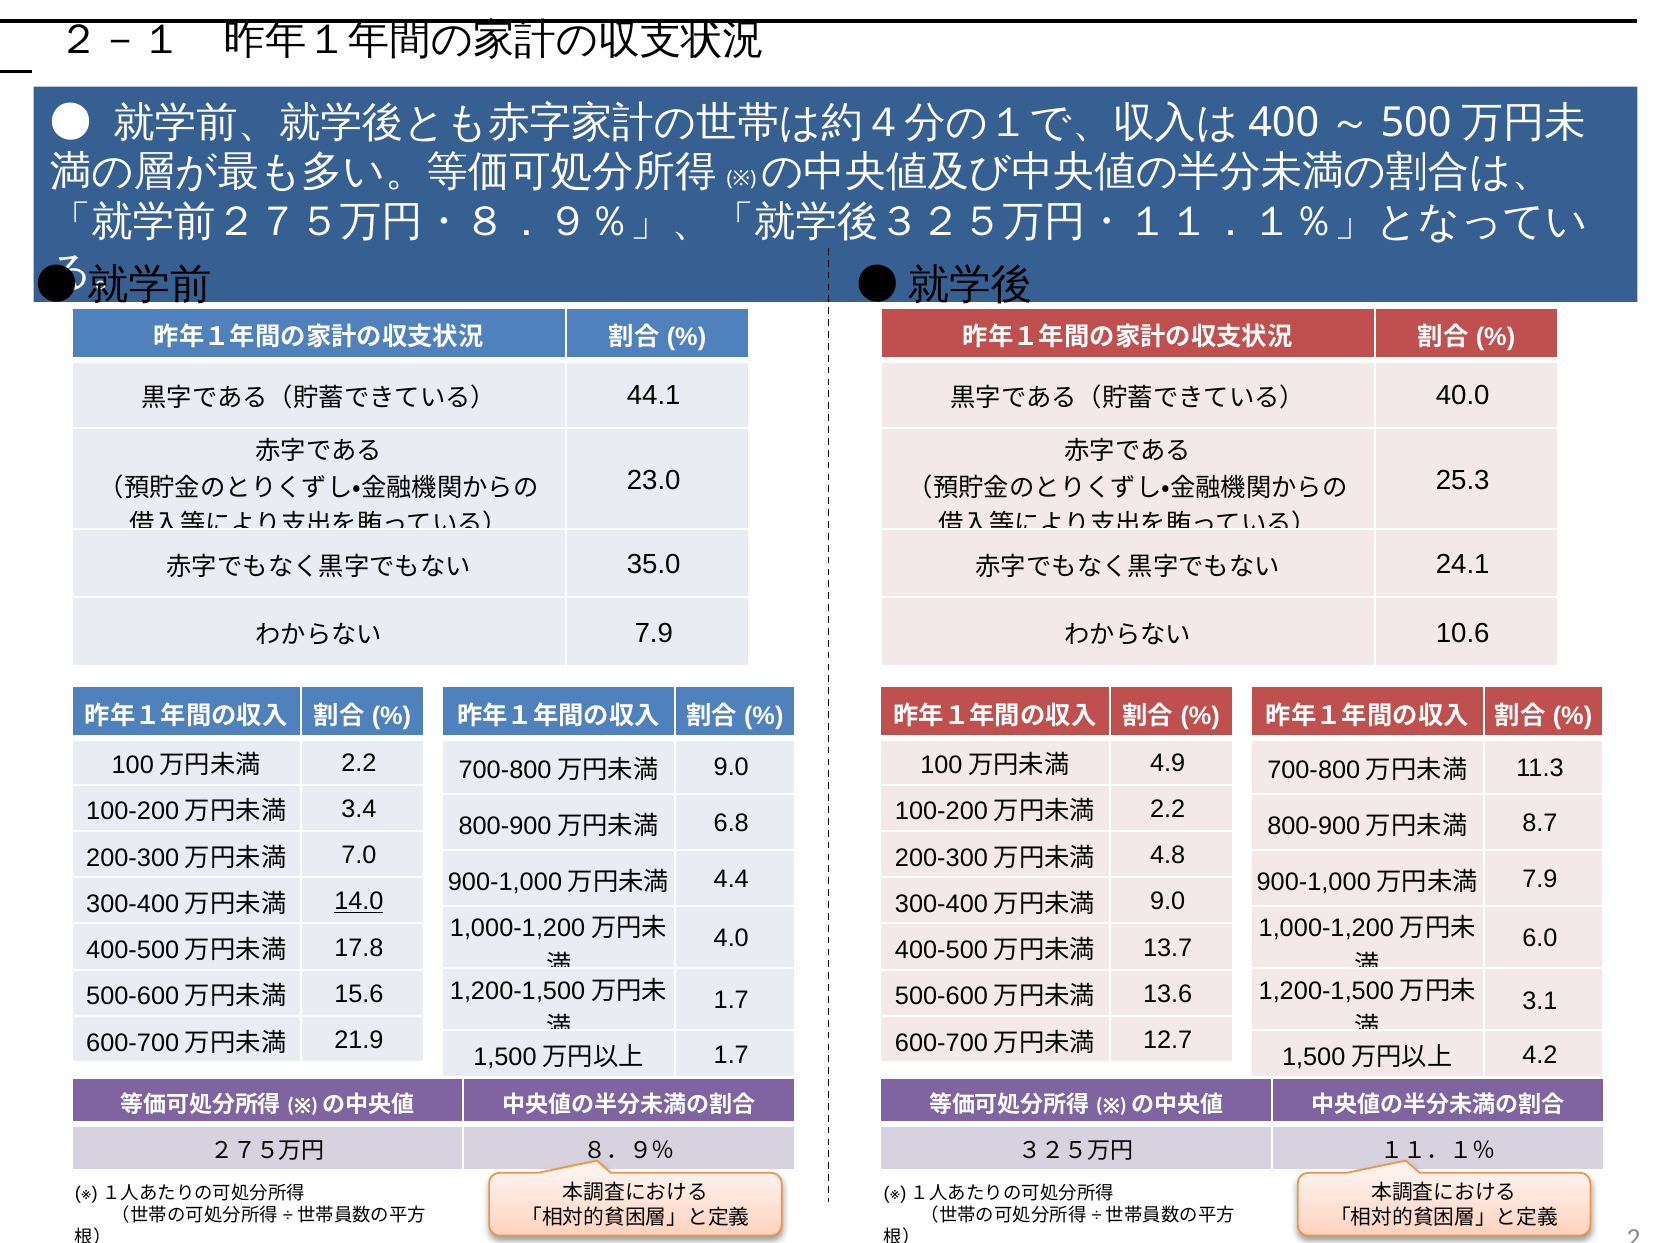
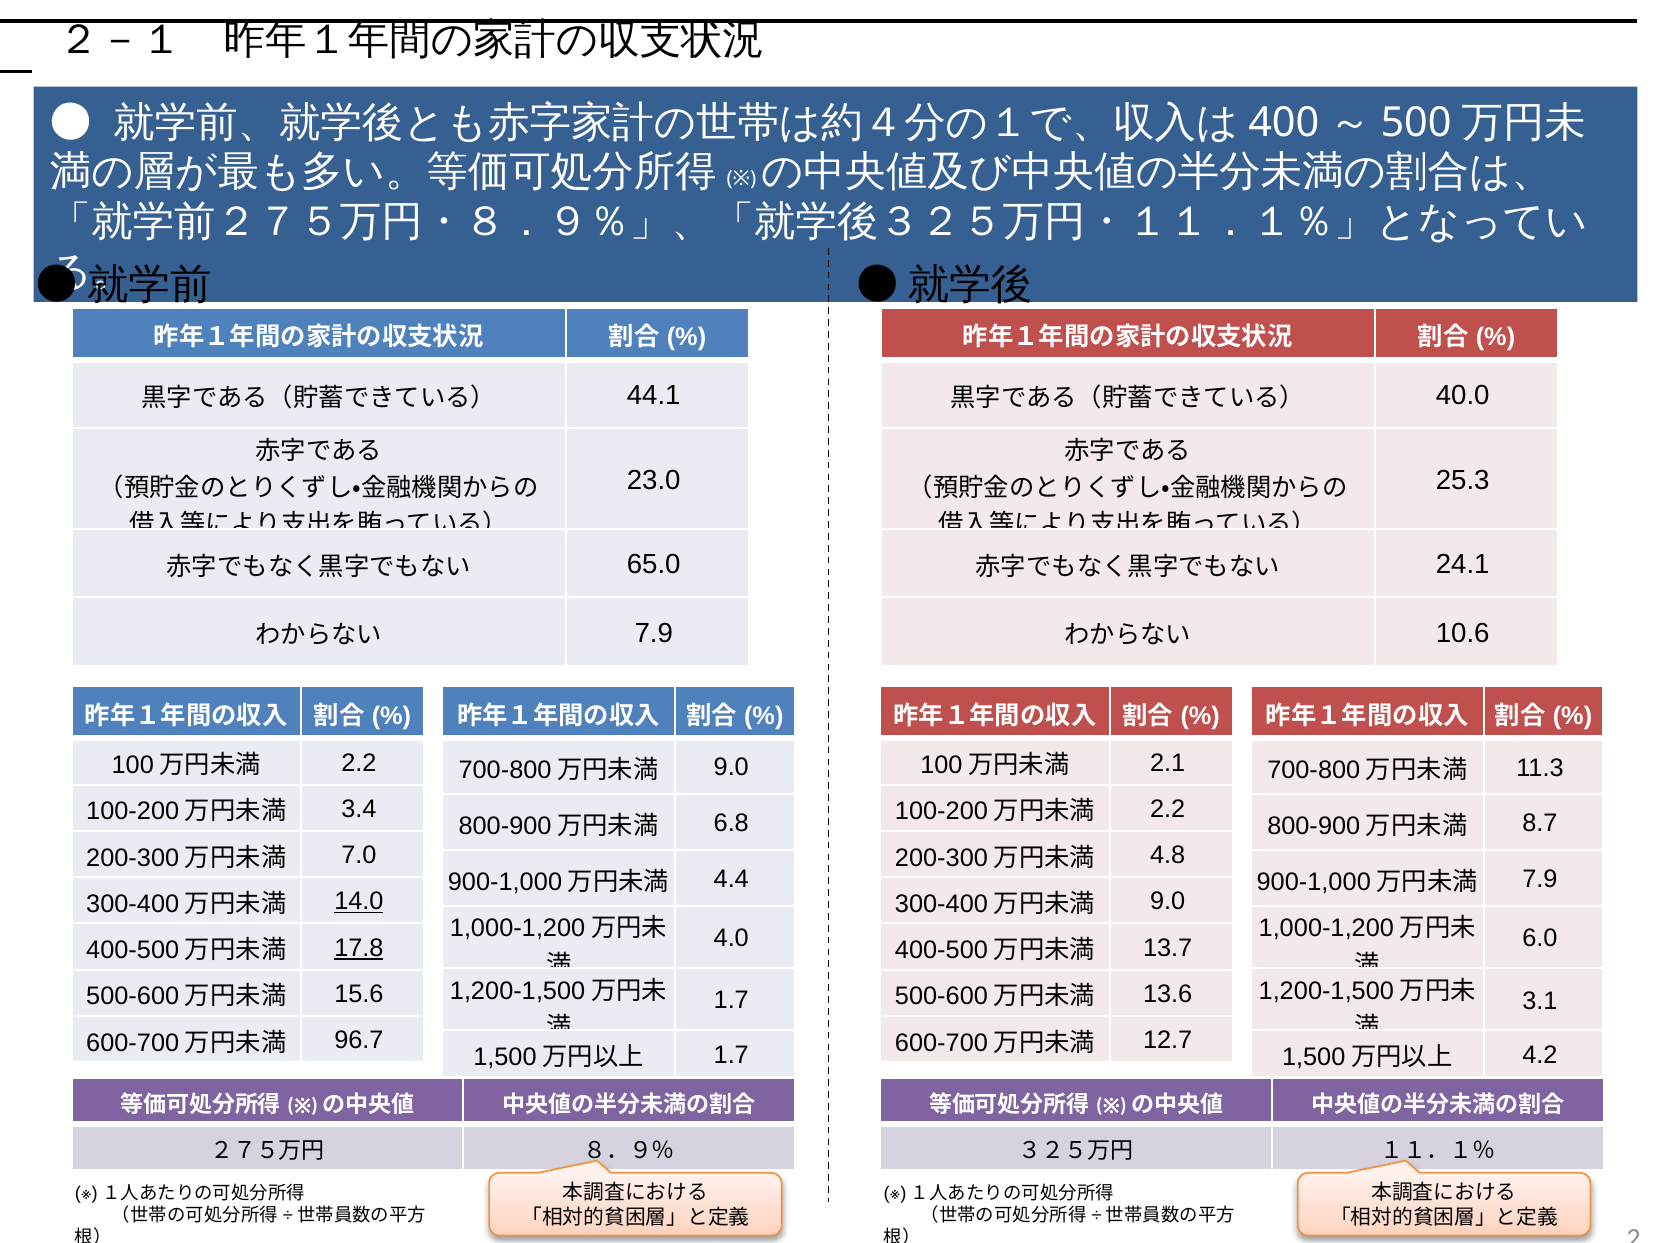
35.0: 35.0 -> 65.0 (654, 564)
4.9: 4.9 -> 2.1 (1168, 763)
17.8 underline: none -> present (359, 948)
21.9: 21.9 -> 96.7 (359, 1040)
